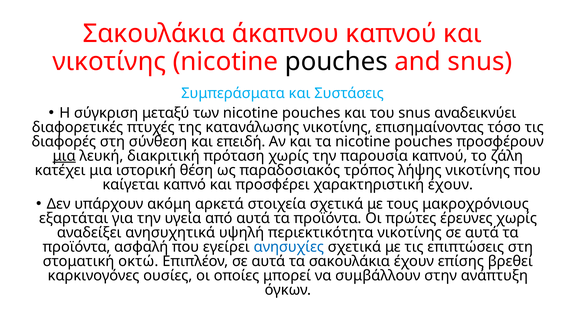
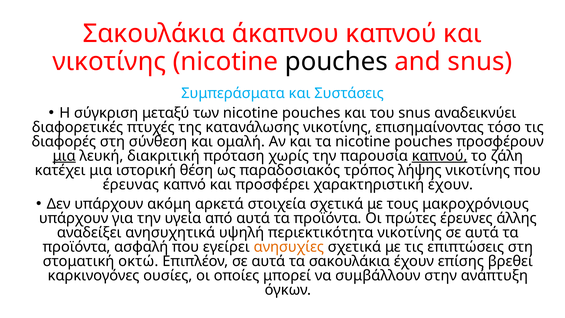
επειδή: επειδή -> ομαλή (241, 141)
καπνού underline: none -> present (440, 156)
καίγεται: καίγεται -> έρευνας (131, 184)
εξαρτάται: εξαρτάται -> υπάρχουν (74, 218)
έρευνες χωρίς: χωρίς -> άλλης (517, 218)
ανησυχίες colour: blue -> orange (289, 247)
